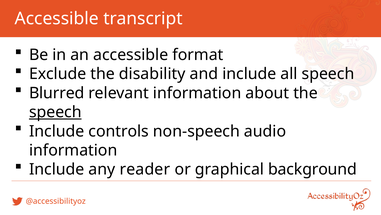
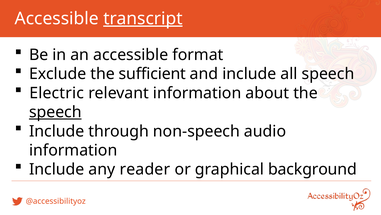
transcript underline: none -> present (143, 19)
disability: disability -> sufficient (152, 74)
Blurred: Blurred -> Electric (57, 93)
controls: controls -> through (119, 131)
